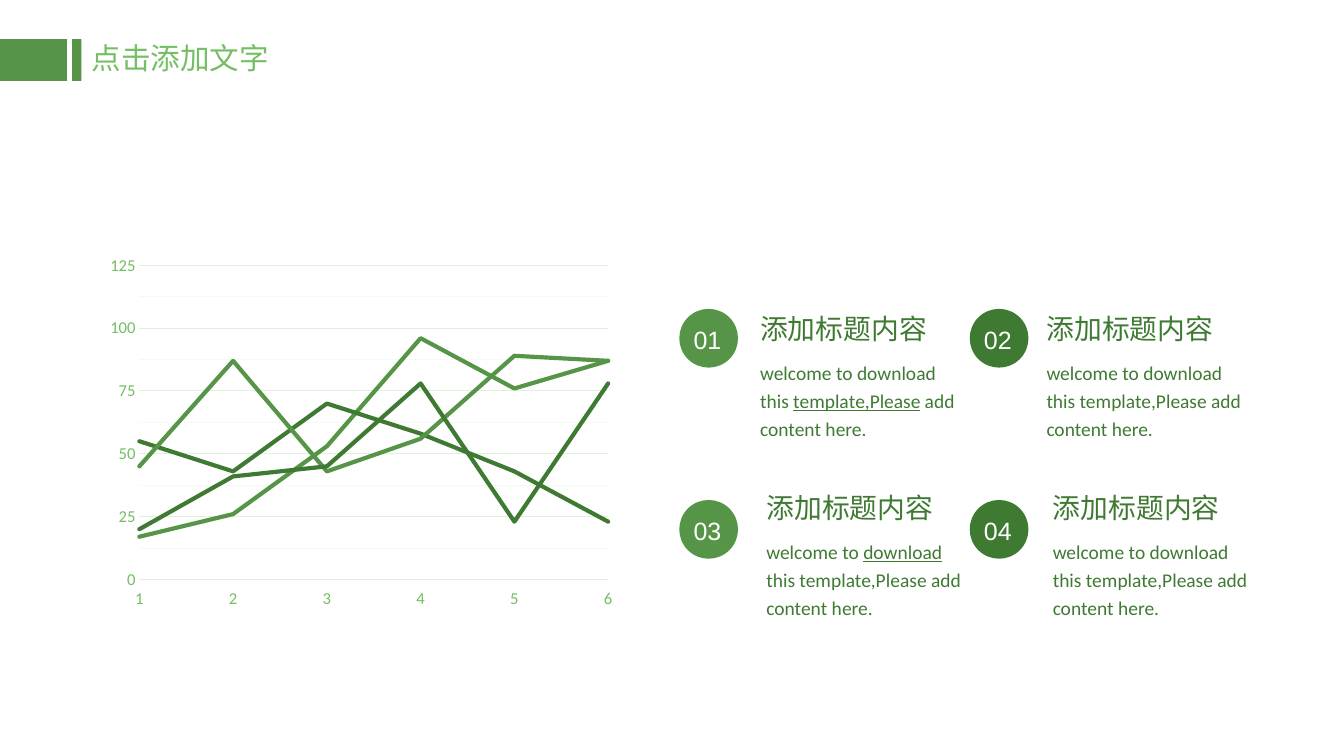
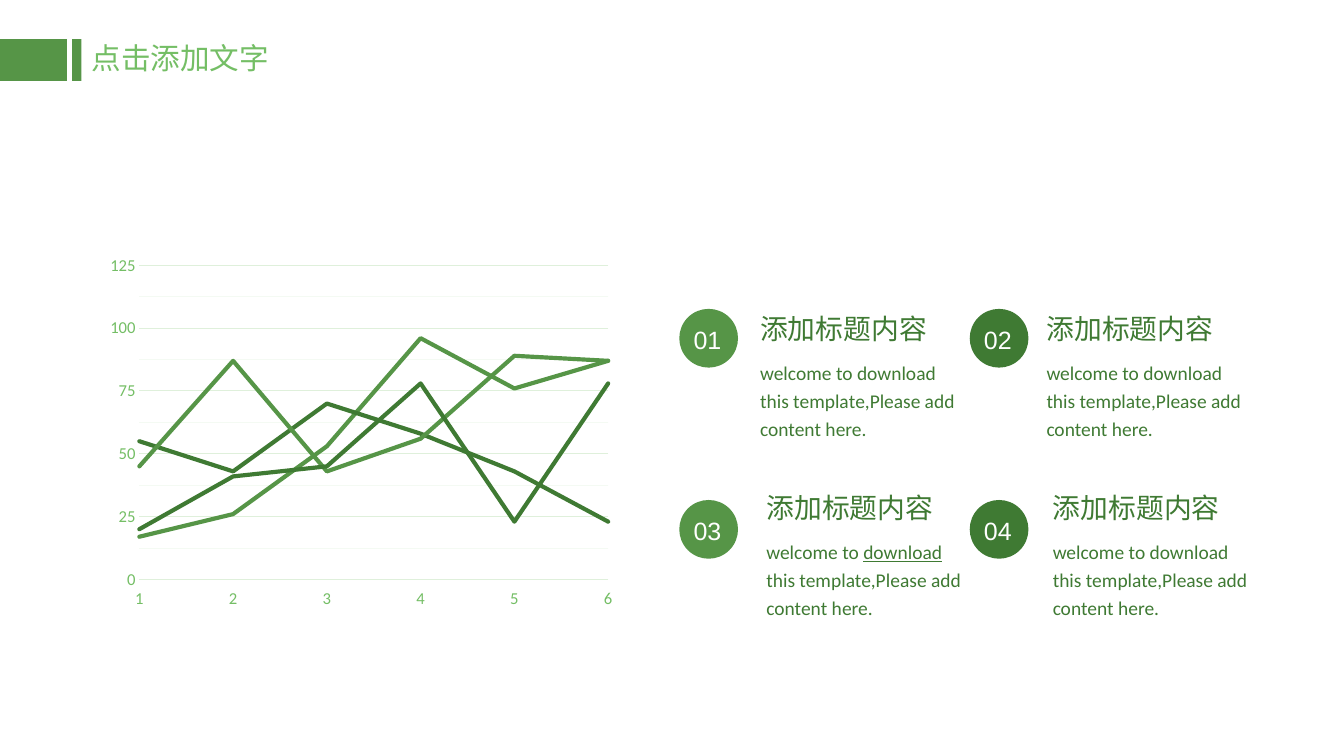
template,Please underline: present -> none (857, 402)
